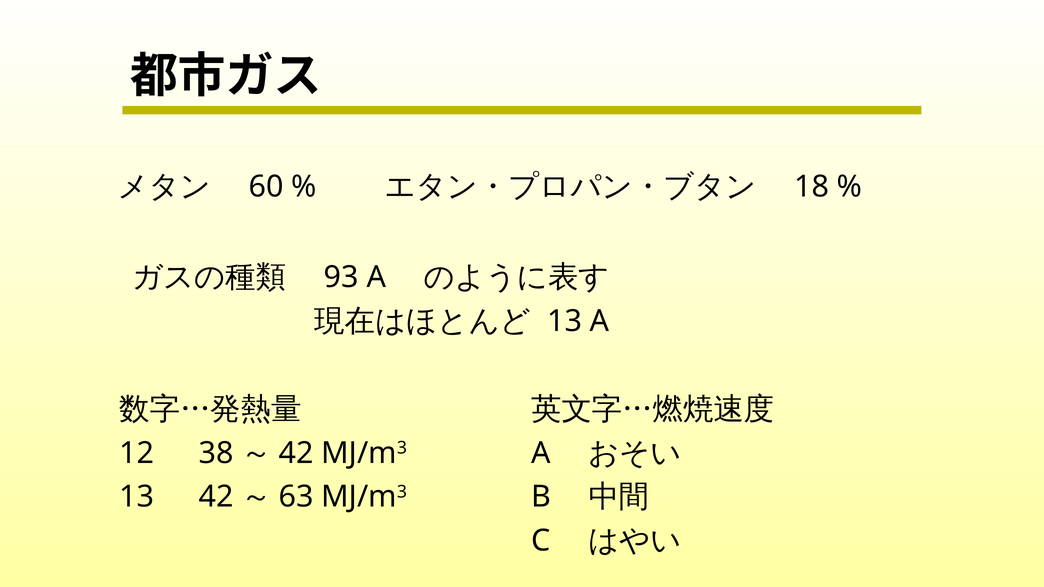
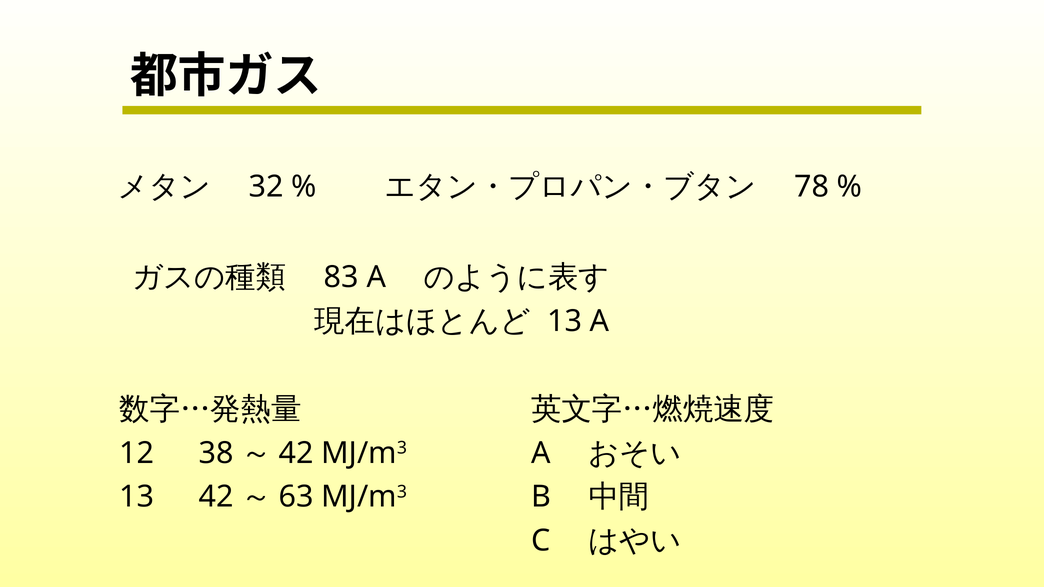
60: 60 -> 32 (266, 187)
18: 18 -> 78 (812, 187)
93: 93 -> 83 (341, 277)
